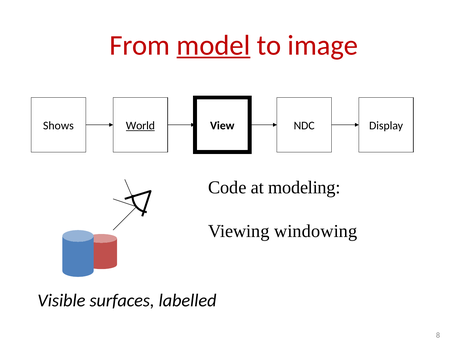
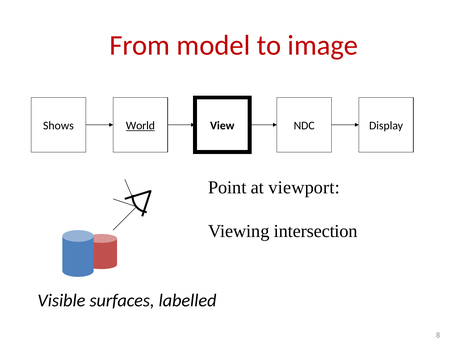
model underline: present -> none (213, 45)
Code: Code -> Point (227, 187)
modeling: modeling -> viewport (304, 187)
windowing: windowing -> intersection (316, 231)
